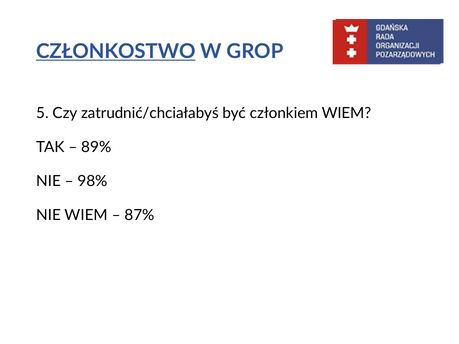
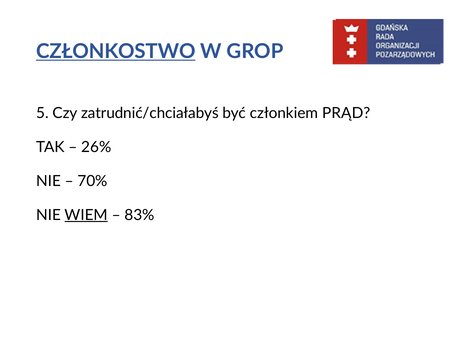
członkiem WIEM: WIEM -> PRĄD (346, 113)
89%: 89% -> 26% (96, 147)
98%: 98% -> 70% (93, 181)
WIEM underline: none -> present (86, 215)
87%: 87% -> 83% (139, 215)
